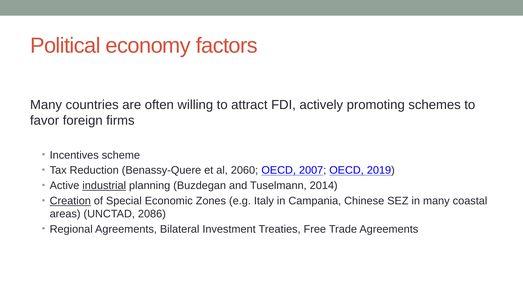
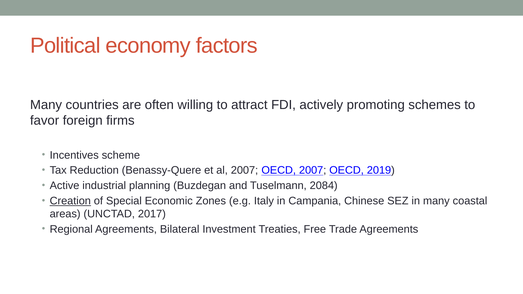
al 2060: 2060 -> 2007 (245, 171)
industrial underline: present -> none (104, 186)
2014: 2014 -> 2084 (324, 186)
2086: 2086 -> 2017 (152, 214)
